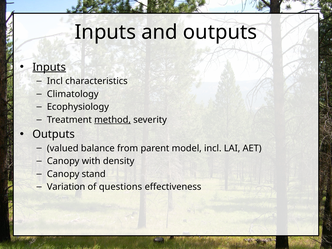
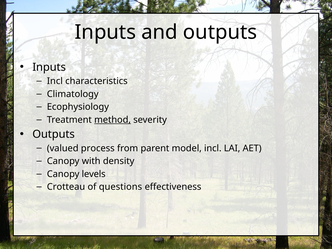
Inputs underline: present -> none (49, 67)
balance: balance -> process (98, 148)
stand: stand -> levels (94, 174)
Variation: Variation -> Crotteau (66, 187)
